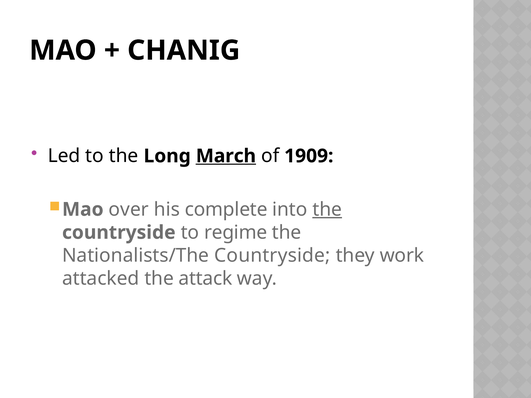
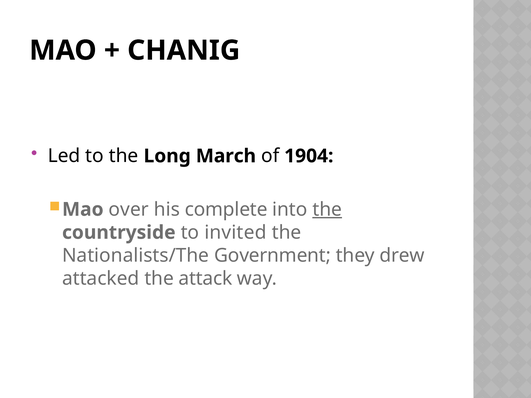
March underline: present -> none (226, 156)
1909: 1909 -> 1904 (309, 156)
regime: regime -> invited (235, 233)
Nationalists/The Countryside: Countryside -> Government (272, 256)
work: work -> drew (402, 256)
